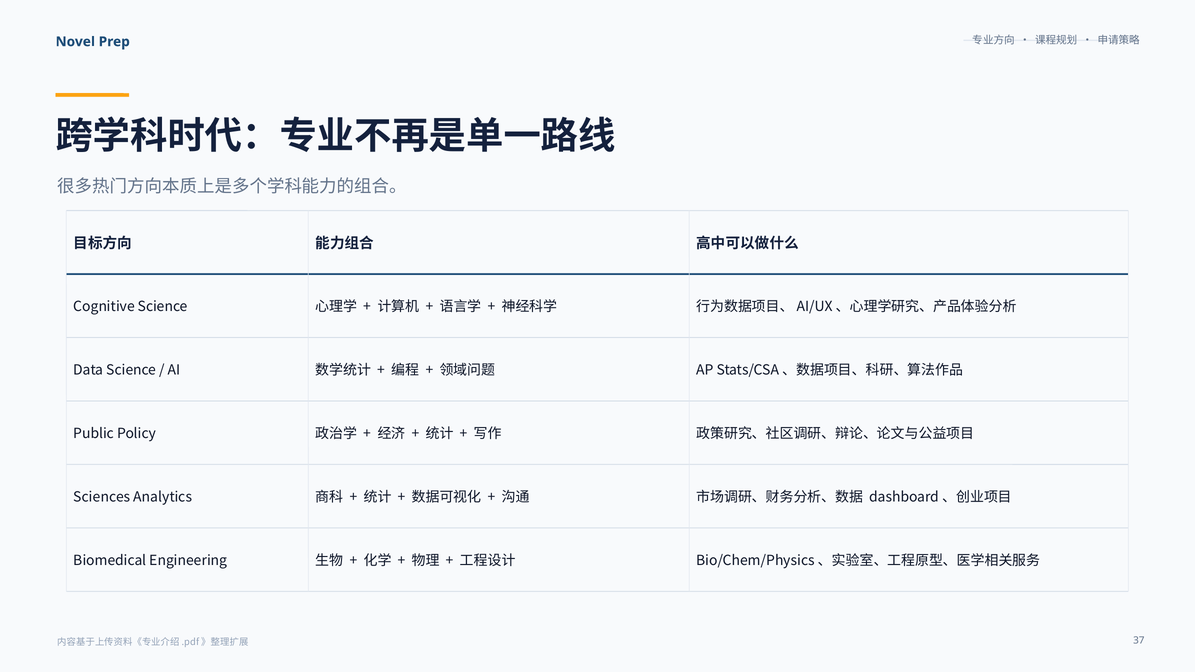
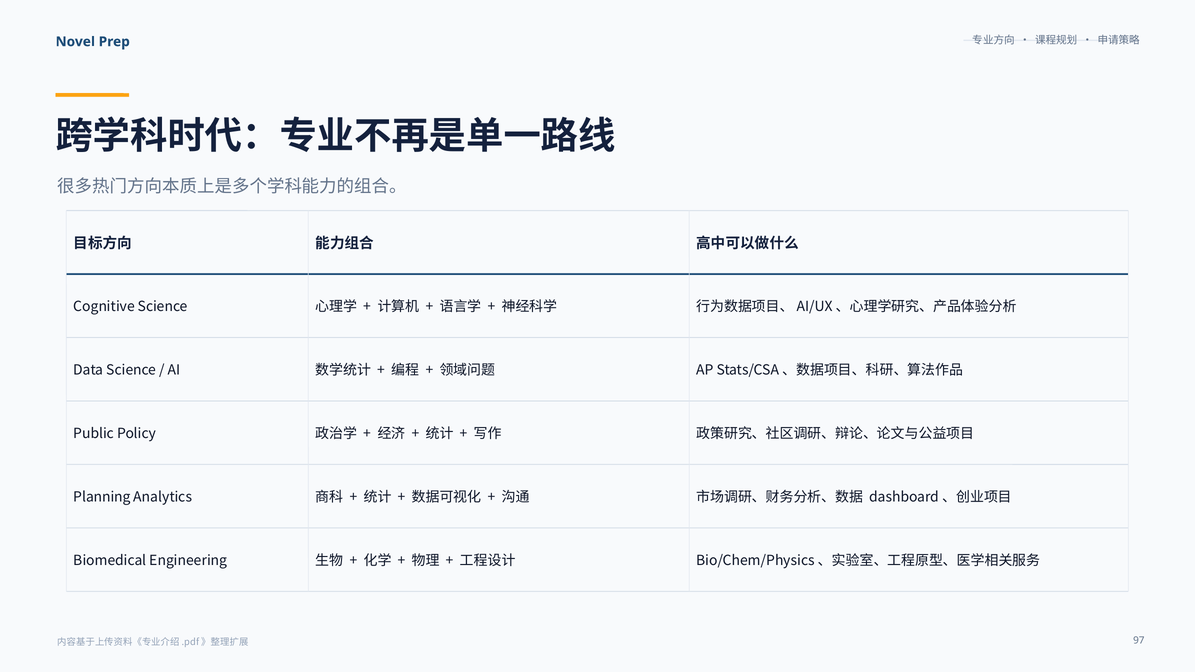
Sciences: Sciences -> Planning (102, 497)
37: 37 -> 97 (1139, 641)
